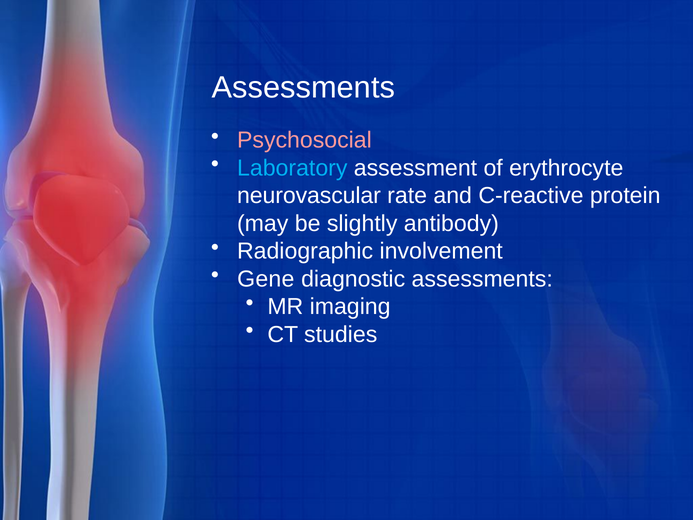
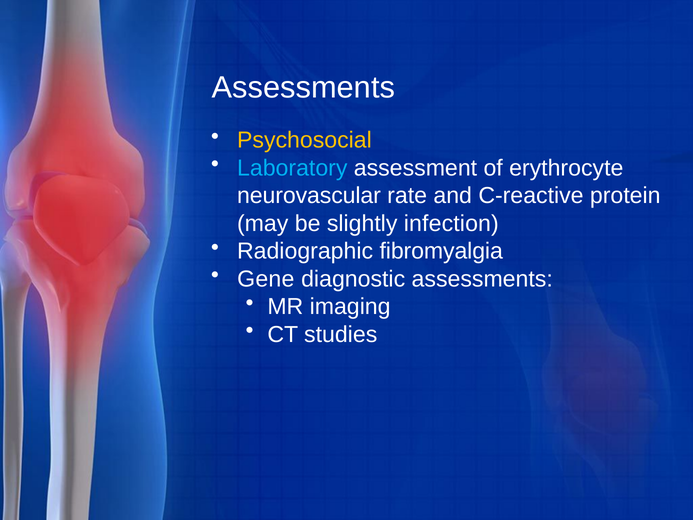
Psychosocial colour: pink -> yellow (304, 140)
antibody: antibody -> infection (451, 223)
involvement: involvement -> fibromyalgia (441, 251)
